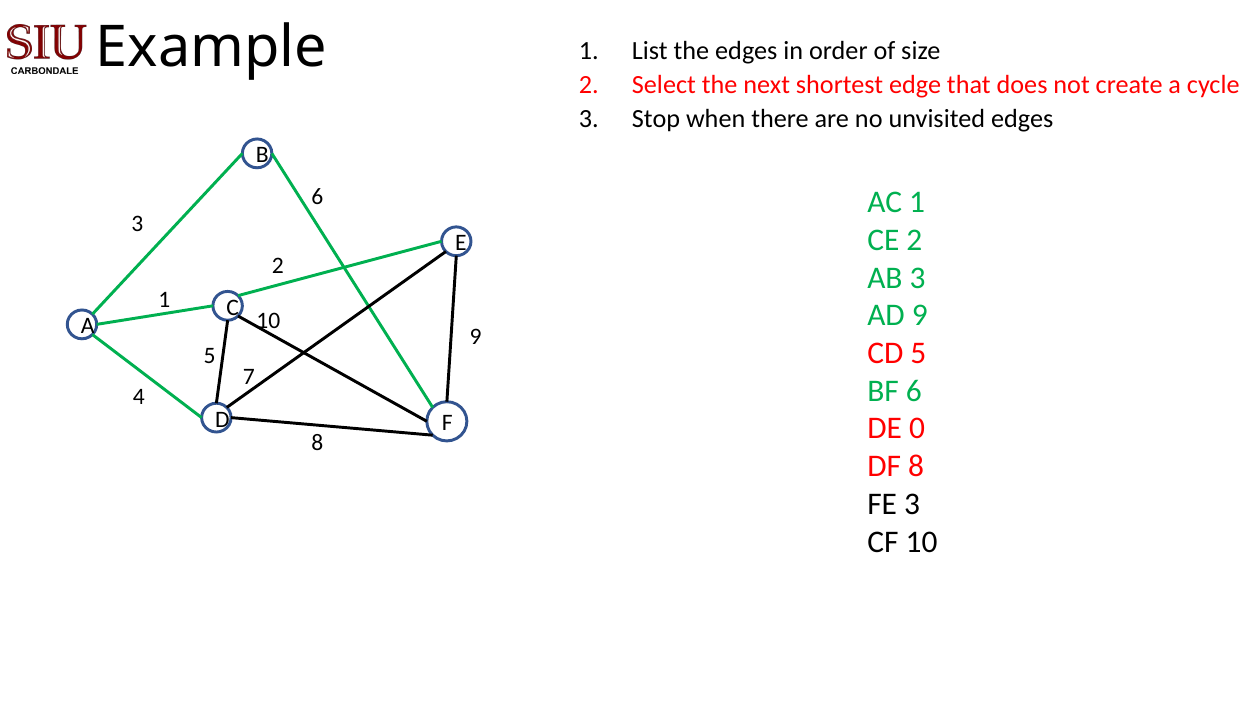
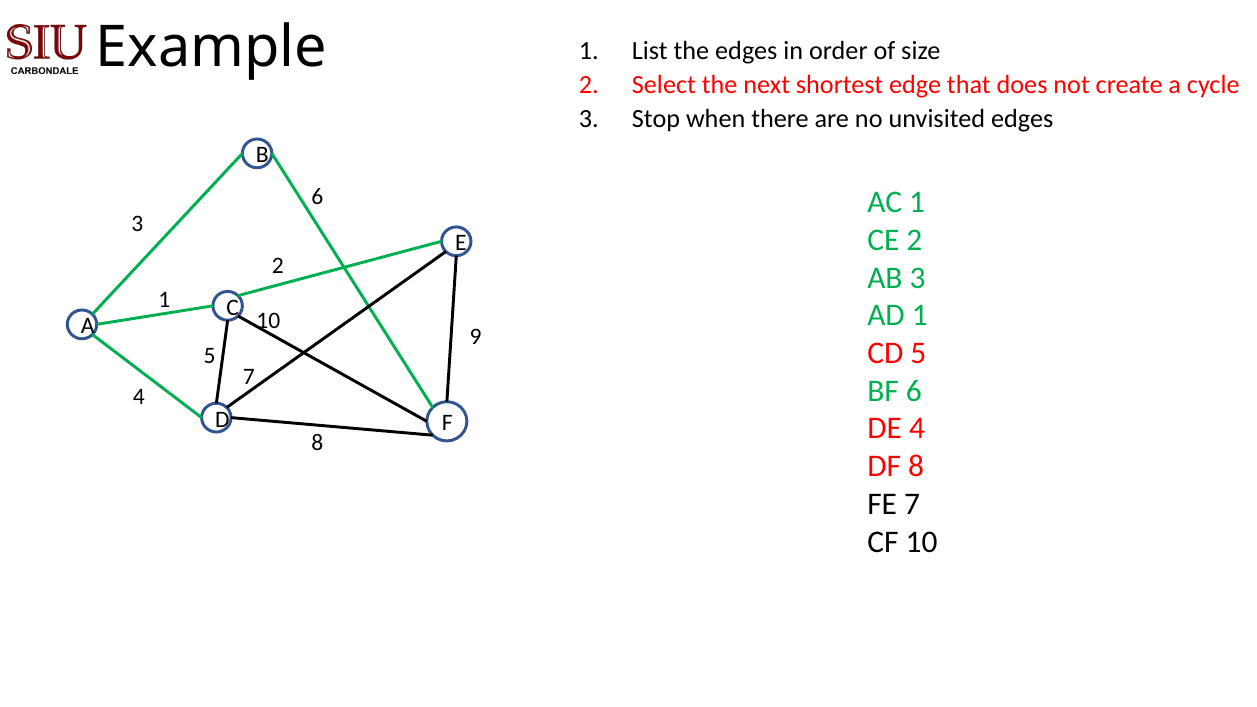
AD 9: 9 -> 1 (920, 316)
DE 0: 0 -> 4 (917, 429)
FE 3: 3 -> 7 (912, 504)
